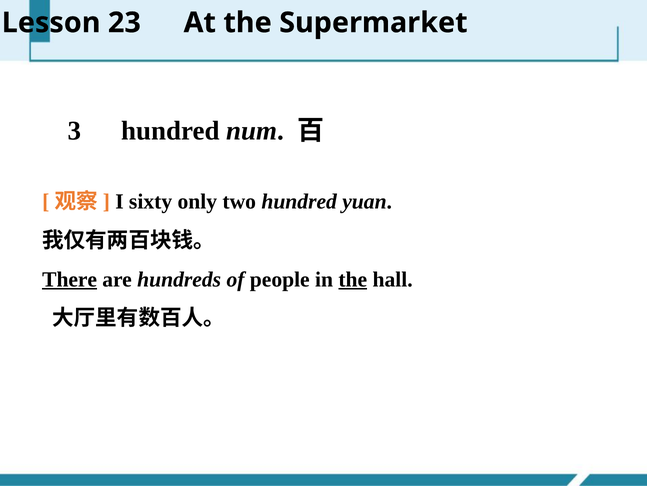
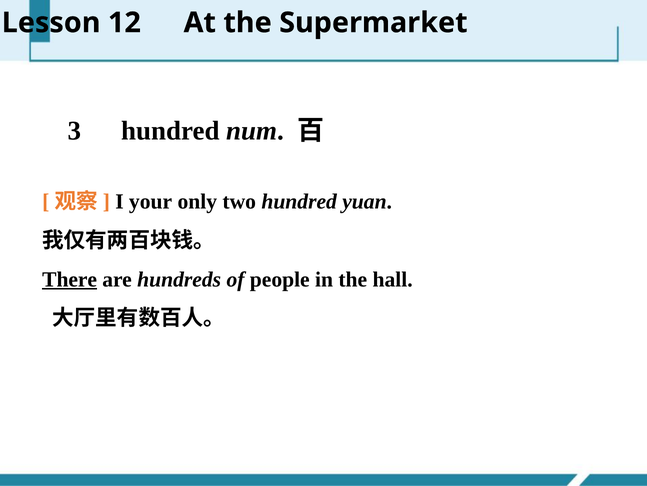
23: 23 -> 12 (124, 23)
sixty: sixty -> your (151, 201)
the underline: present -> none (353, 279)
